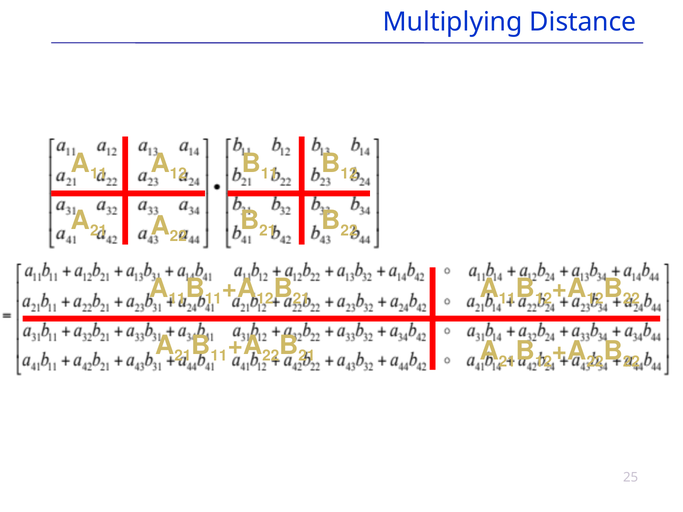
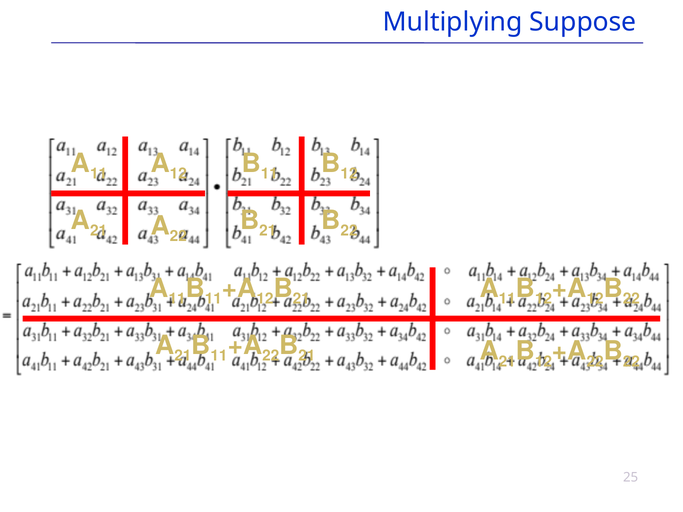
Distance: Distance -> Suppose (583, 22)
